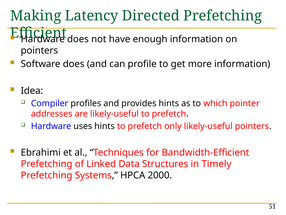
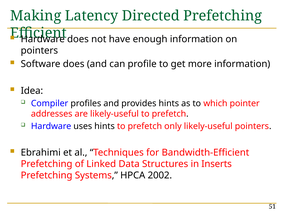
Timely: Timely -> Inserts (217, 164)
2000: 2000 -> 2002 (160, 175)
